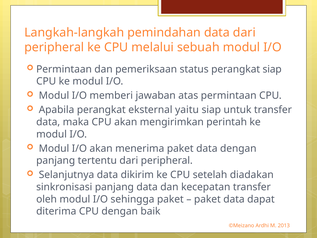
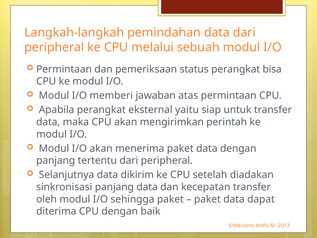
perangkat siap: siap -> bisa (272, 69)
